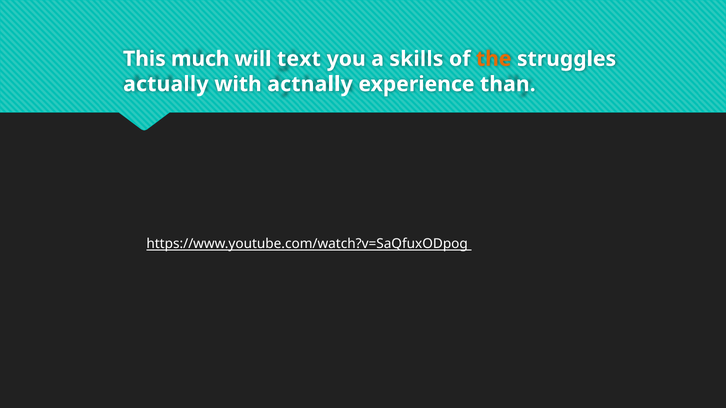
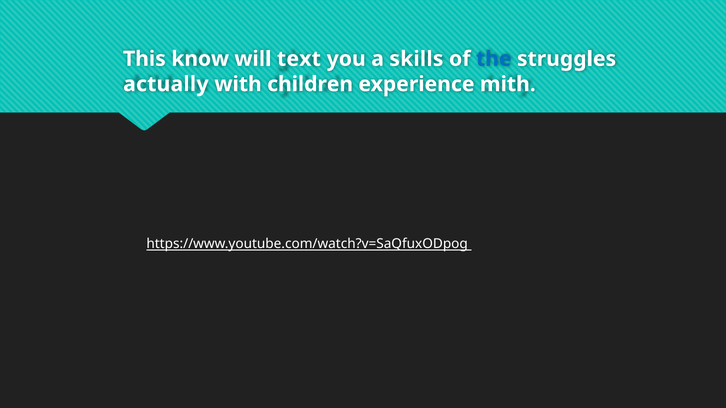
much: much -> know (200, 59)
the colour: orange -> blue (494, 59)
actnally: actnally -> children (310, 84)
than: than -> mith (508, 84)
